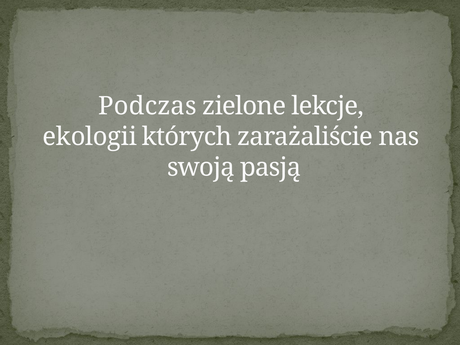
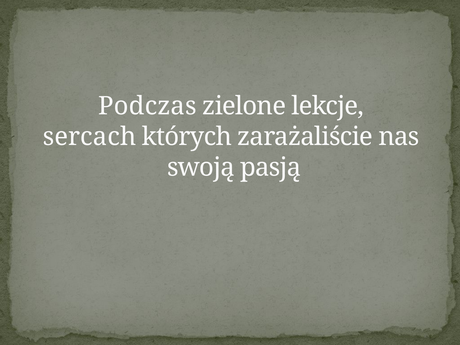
ekologii: ekologii -> sercach (90, 137)
